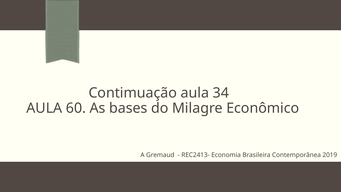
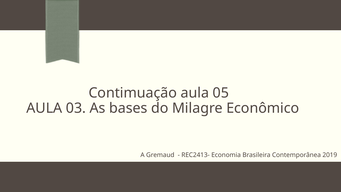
34: 34 -> 05 (221, 93)
60: 60 -> 03 (76, 108)
